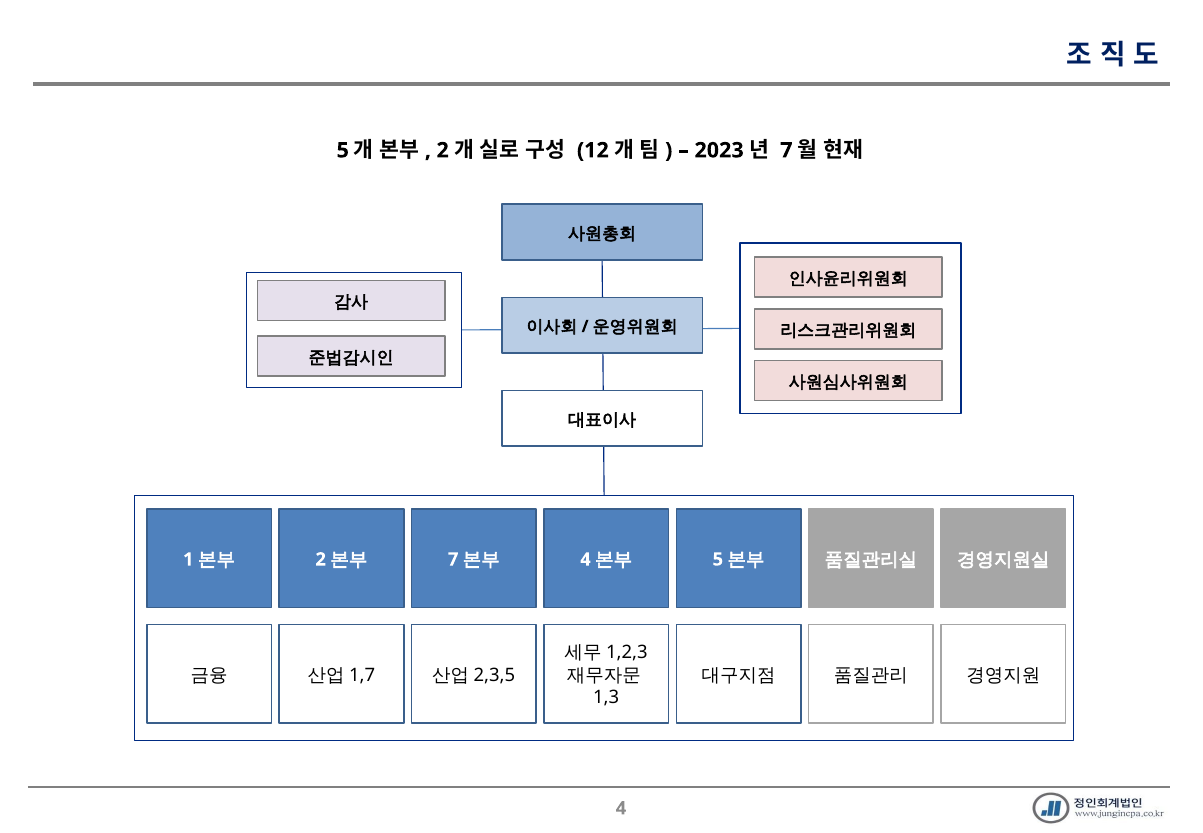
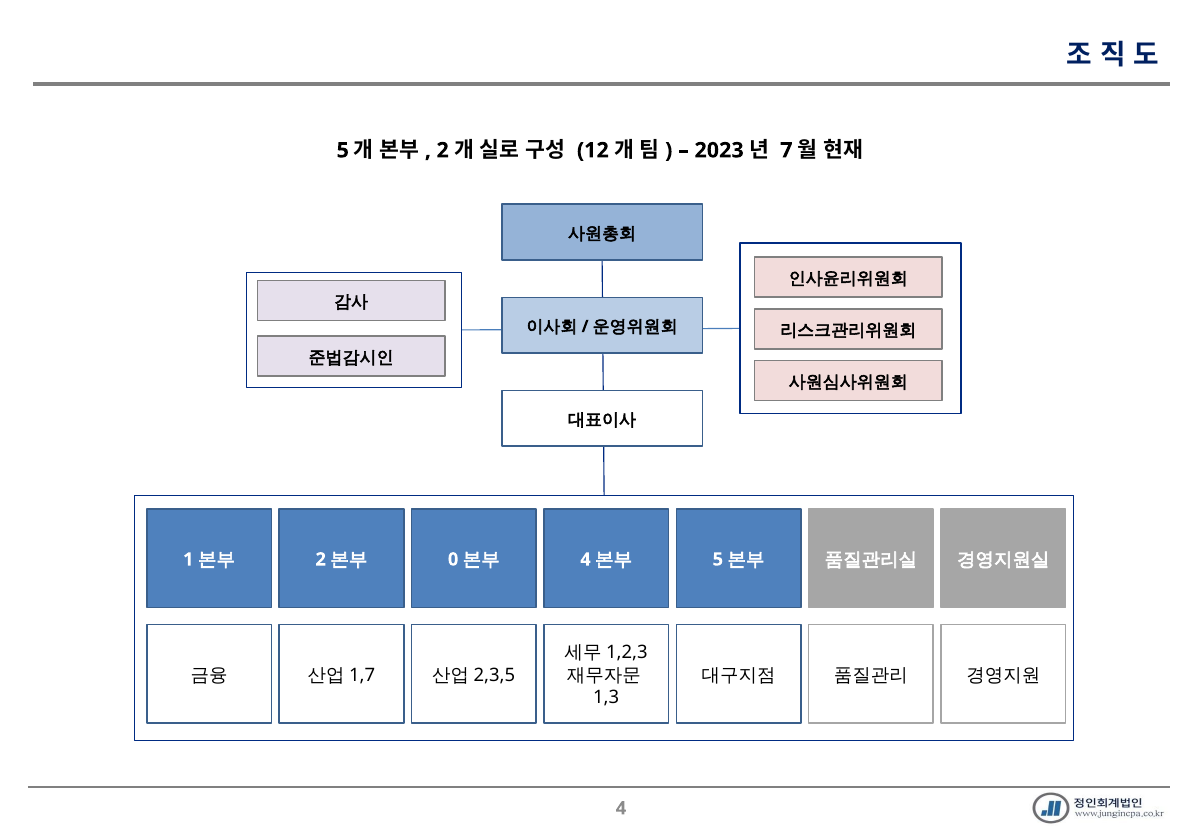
7: 7 -> 0 (453, 559)
